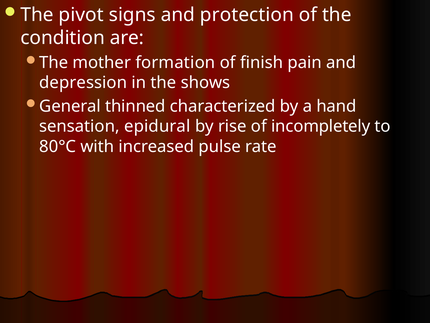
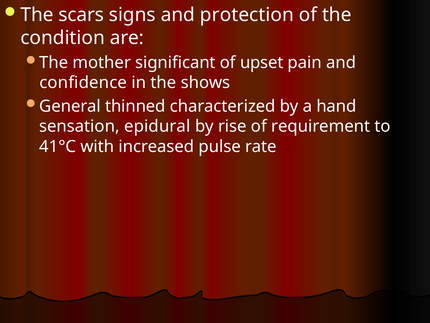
pivot: pivot -> scars (81, 15)
formation: formation -> significant (175, 63)
finish: finish -> upset (262, 63)
depression: depression -> confidence (83, 83)
incompletely: incompletely -> requirement (321, 126)
80°C: 80°C -> 41°C (58, 146)
